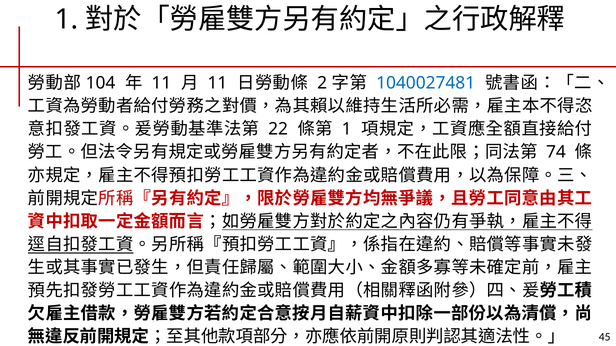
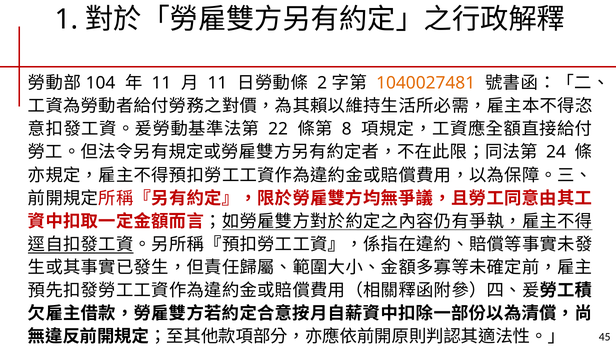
1040027481 colour: blue -> orange (426, 83)
1: 1 -> 8 (347, 129)
74: 74 -> 24 (556, 152)
